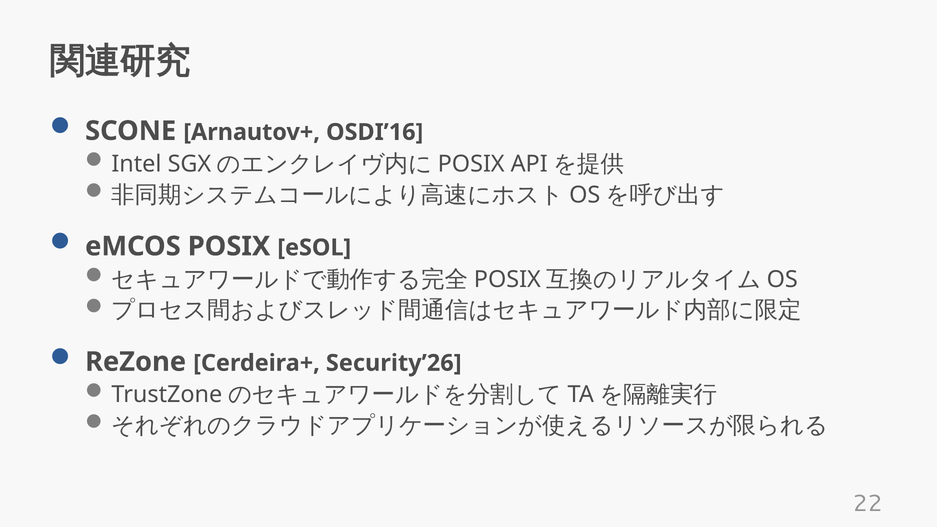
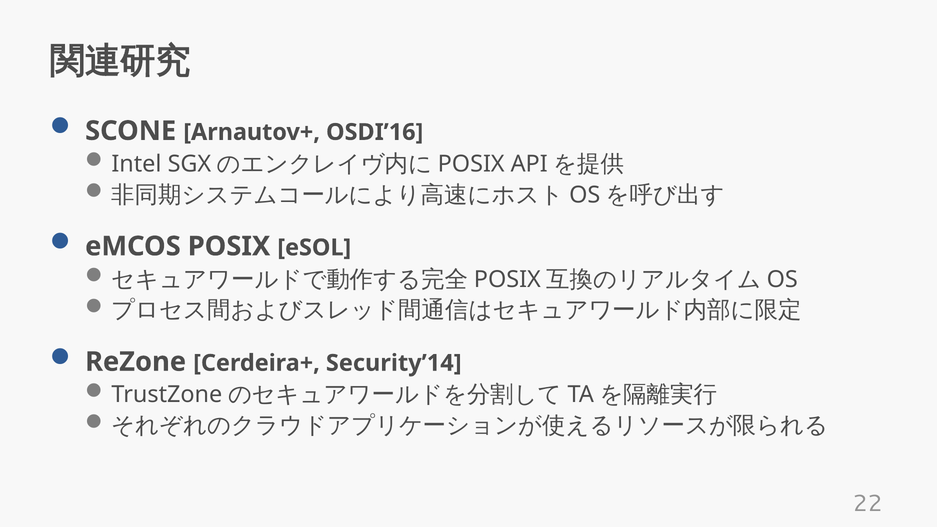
Security’26: Security’26 -> Security’14 (394, 363)
